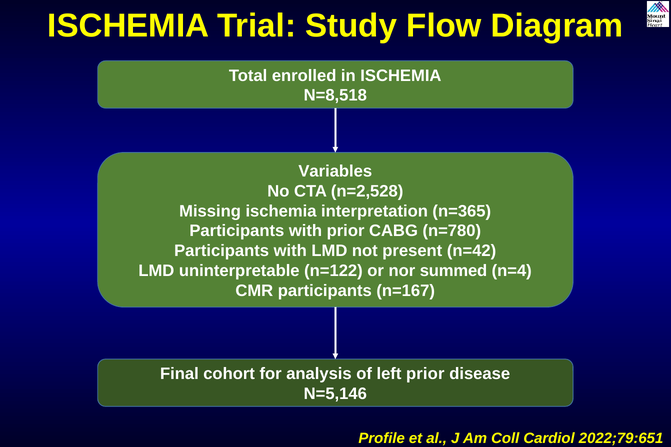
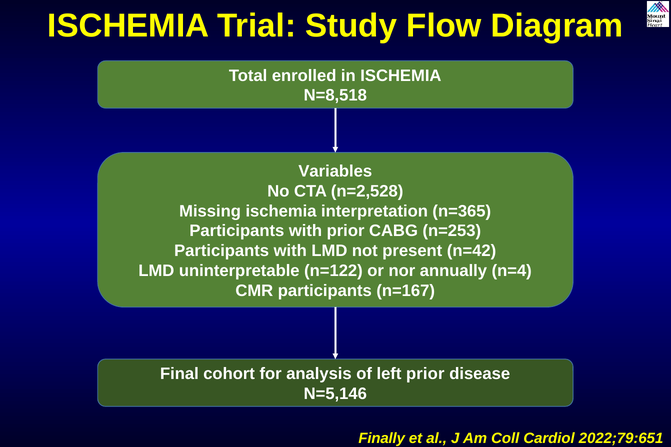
n=780: n=780 -> n=253 (452, 231)
summed: summed -> annually (453, 271)
Profile: Profile -> Finally (382, 439)
